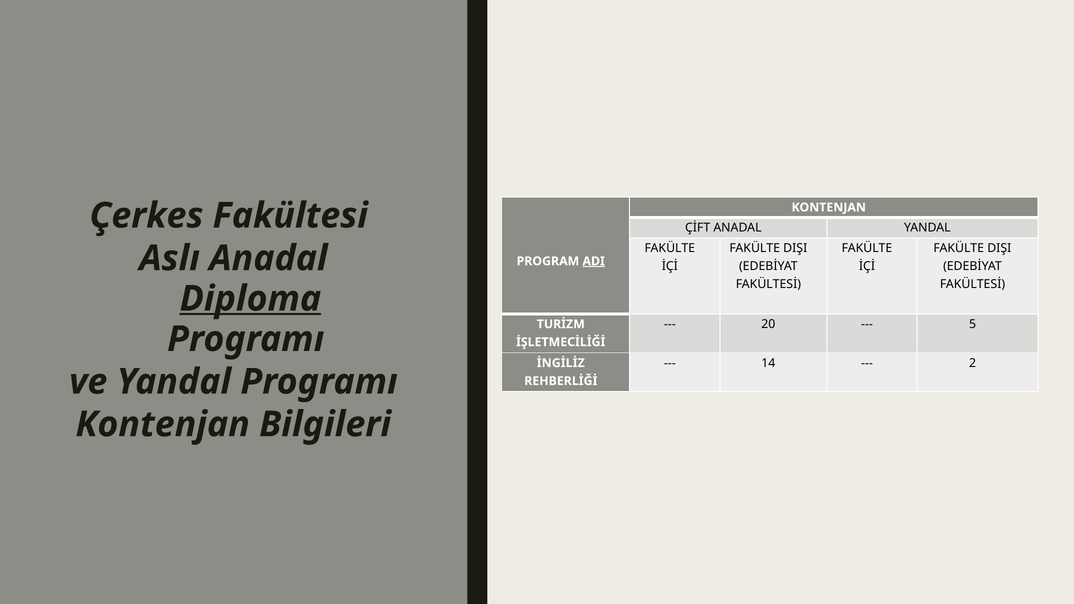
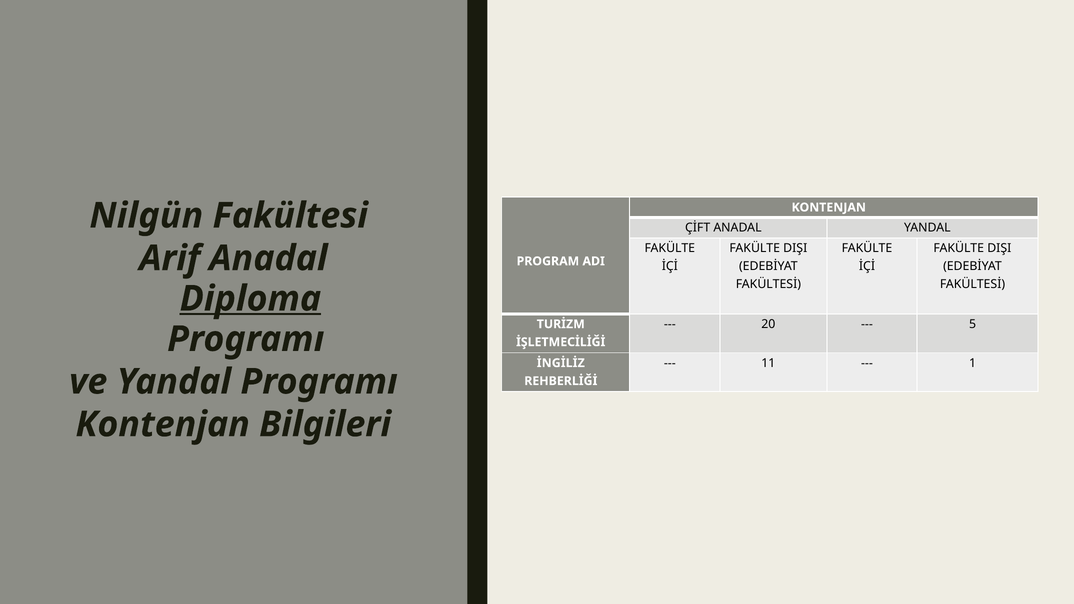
Çerkes: Çerkes -> Nilgün (146, 216)
Aslı: Aslı -> Arif (170, 258)
ADI underline: present -> none (594, 261)
14: 14 -> 11 (768, 363)
2: 2 -> 1 (973, 363)
